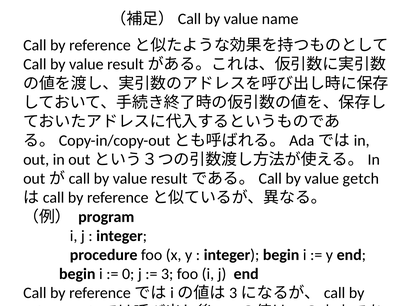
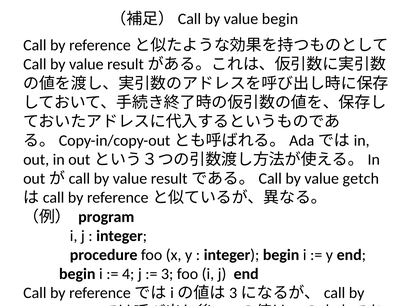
value name: name -> begin (280, 19)
0: 0 -> 4 (128, 275)
